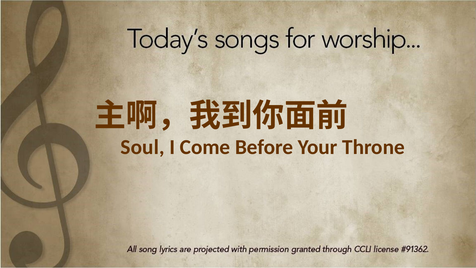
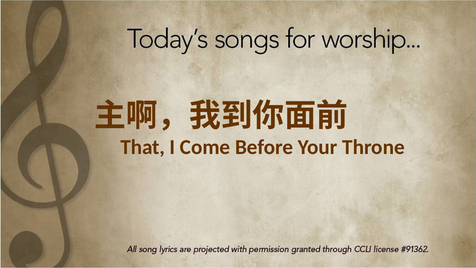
Soul: Soul -> That (143, 147)
